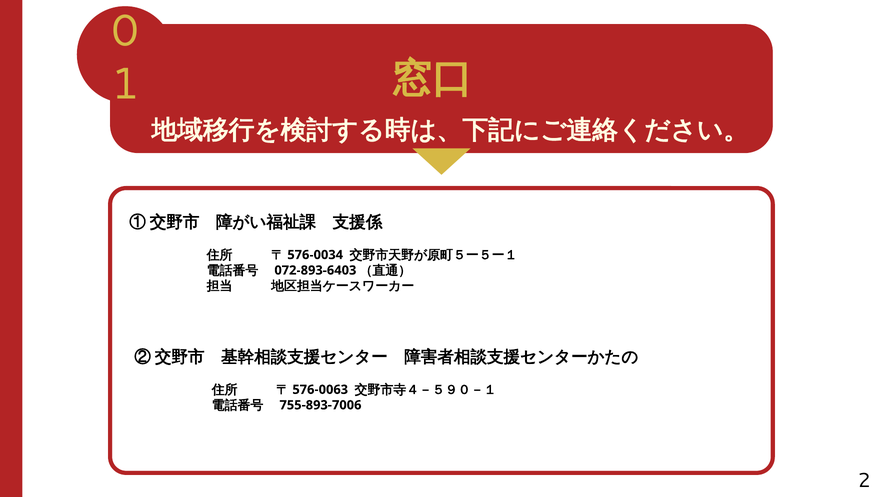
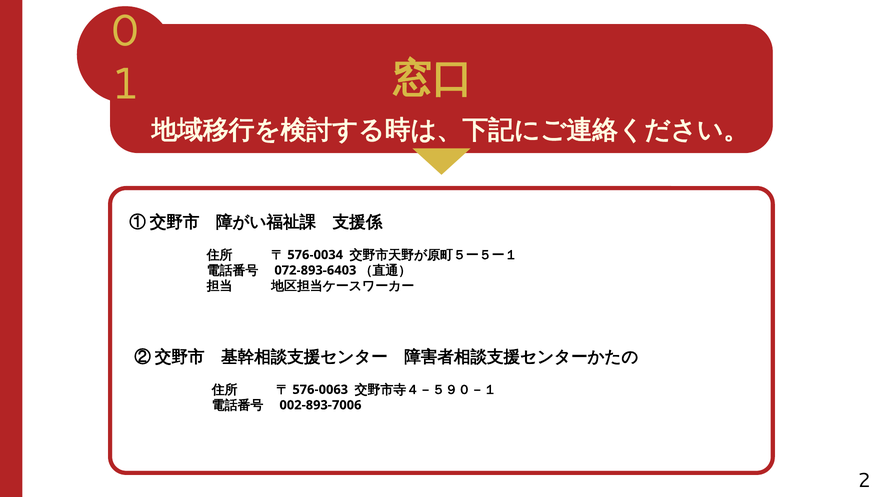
755-893-7006: 755-893-7006 -> 002-893-7006 (320, 405)
